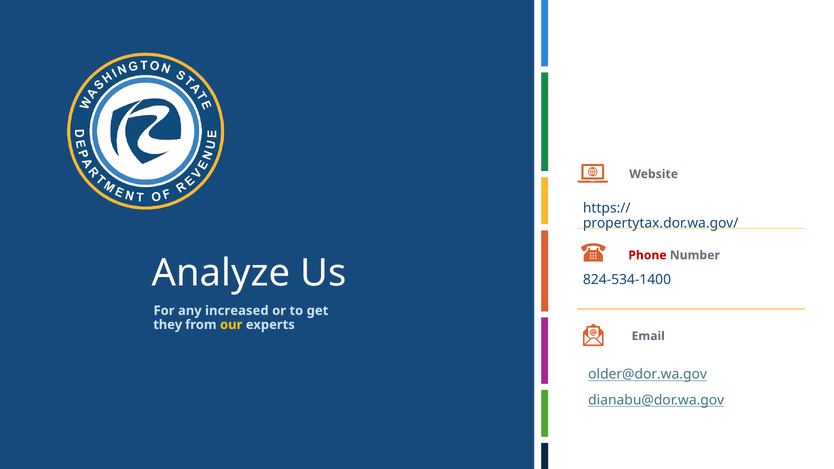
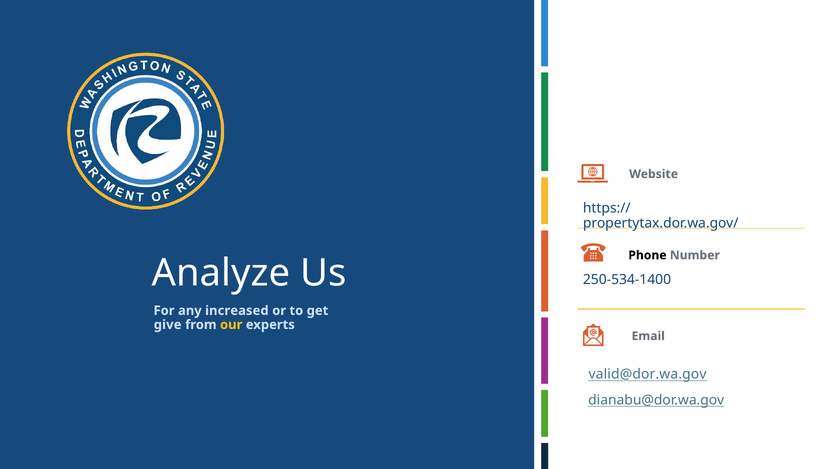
Phone colour: red -> black (647, 255)
824-534-1400: 824-534-1400 -> 250-534-1400 (627, 280)
they: they -> give (168, 325)
older@dor.wa.gov: older@dor.wa.gov -> valid@dor.wa.gov (647, 374)
